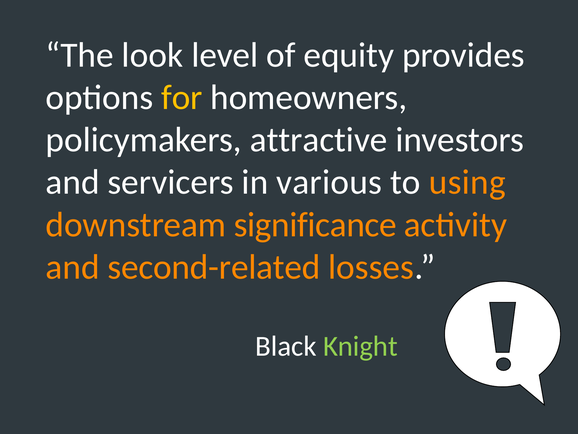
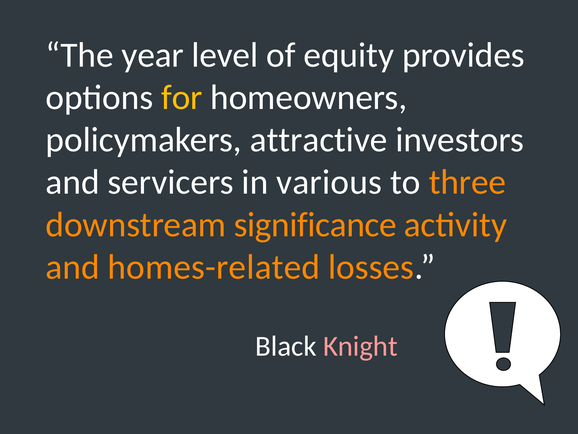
look: look -> year (153, 55)
using: using -> three (468, 182)
second-related: second-related -> homes-related (214, 267)
Knight colour: light green -> pink (360, 346)
